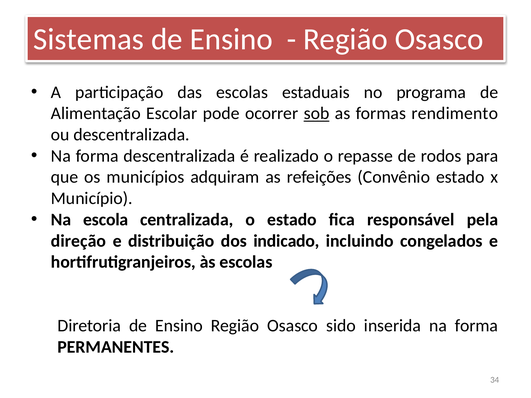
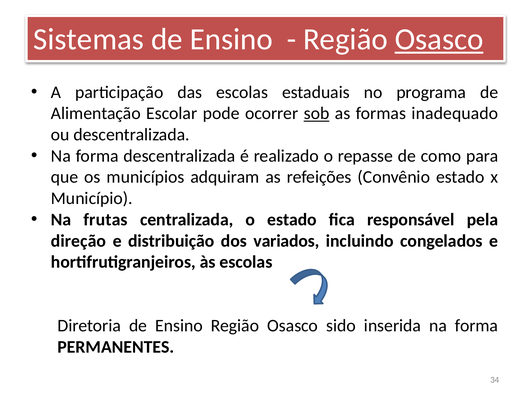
Osasco underline: none -> present (439, 39)
rendimento: rendimento -> inadequado (455, 114)
rodos: rodos -> como (441, 156)
escola: escola -> frutas (106, 220)
indicado: indicado -> variados (286, 241)
